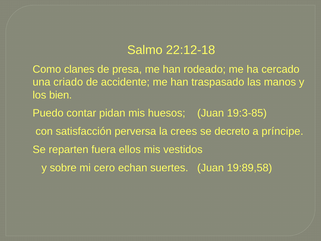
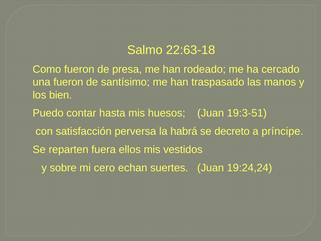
22:12-18: 22:12-18 -> 22:63-18 (191, 50)
Como clanes: clanes -> fueron (79, 69)
una criado: criado -> fueron (68, 82)
accidente: accidente -> santísimo (125, 82)
pidan: pidan -> hasta (112, 113)
19:3-85: 19:3-85 -> 19:3-51 (247, 113)
crees: crees -> habrá (184, 131)
19:89,58: 19:89,58 -> 19:24,24 (250, 168)
